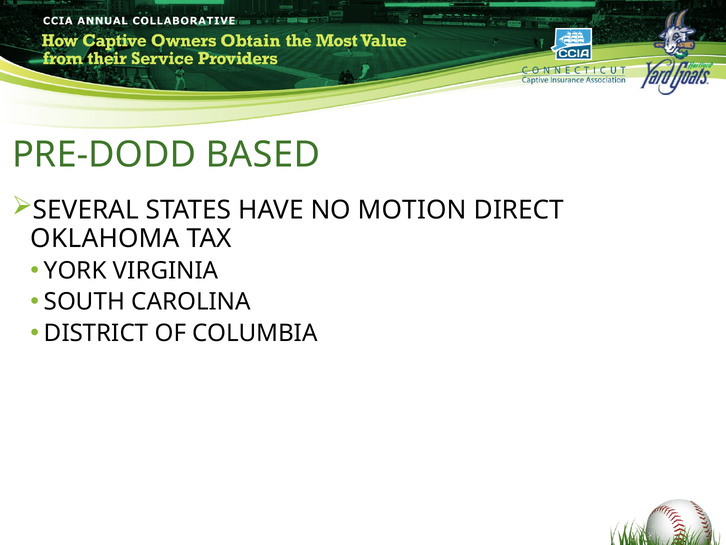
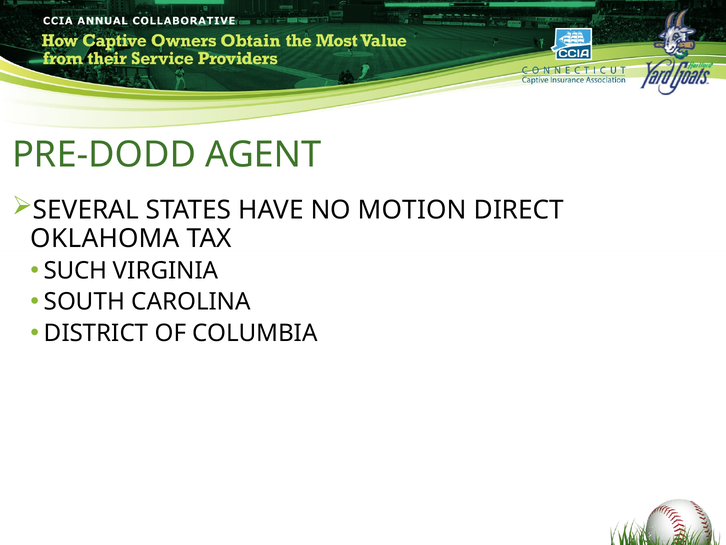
BASED: BASED -> AGENT (263, 155)
YORK: YORK -> SUCH (75, 270)
